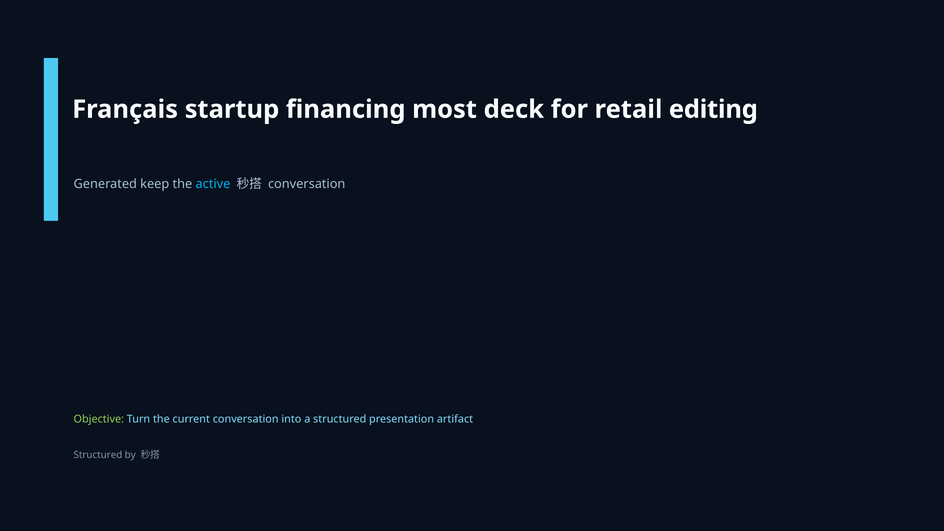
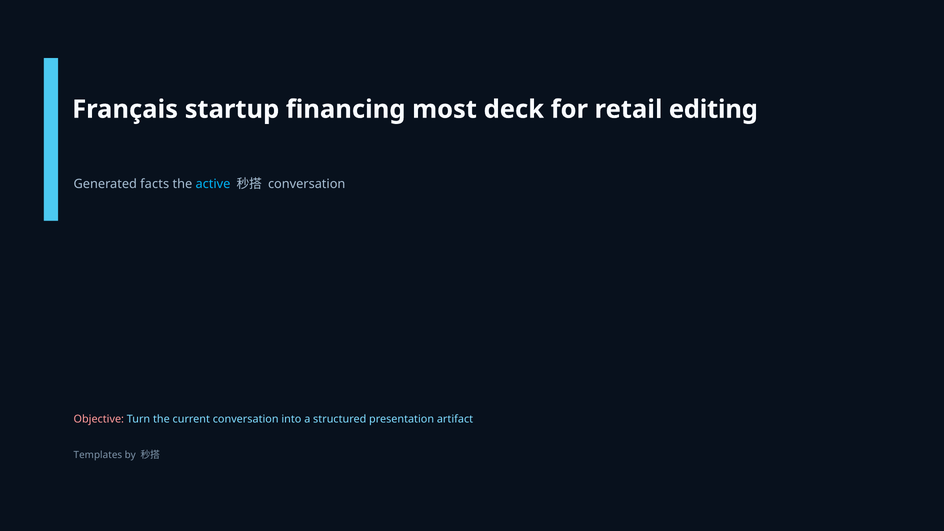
keep: keep -> facts (155, 184)
Objective colour: light green -> pink (99, 419)
Structured: Structured -> Templates (98, 455)
